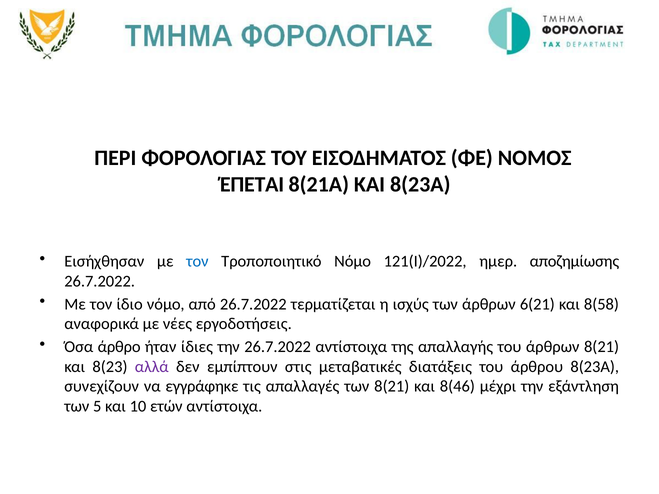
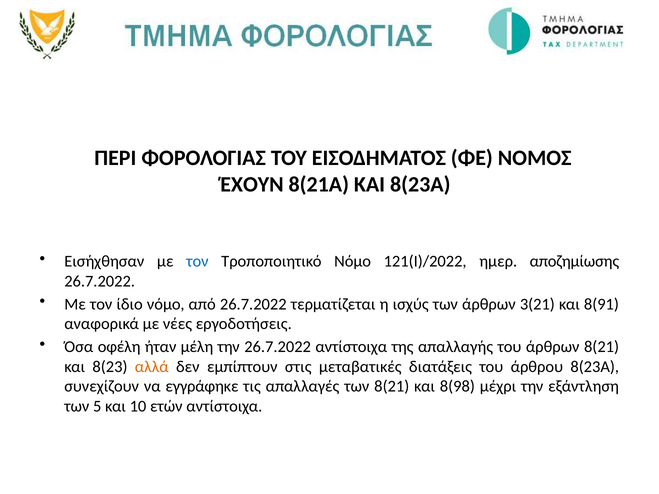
ΈΠΕΤΑΙ: ΈΠΕΤΑΙ -> ΈΧΟΥΝ (252, 185)
6(21: 6(21 -> 3(21 (537, 304)
8(58: 8(58 -> 8(91 (601, 304)
άρθρο: άρθρο -> οφέλη (119, 347)
ίδιες: ίδιες -> μέλη (197, 347)
αλλά colour: purple -> orange (152, 367)
8(46: 8(46 -> 8(98 (457, 387)
